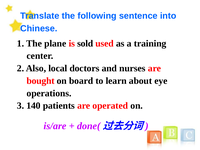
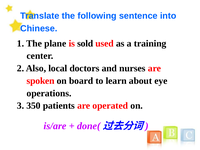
bought: bought -> spoken (41, 81)
140: 140 -> 350 (33, 106)
